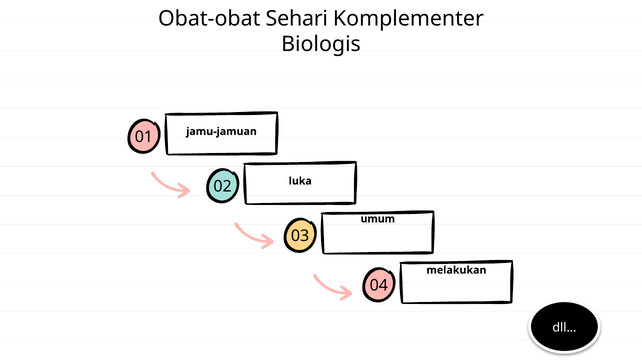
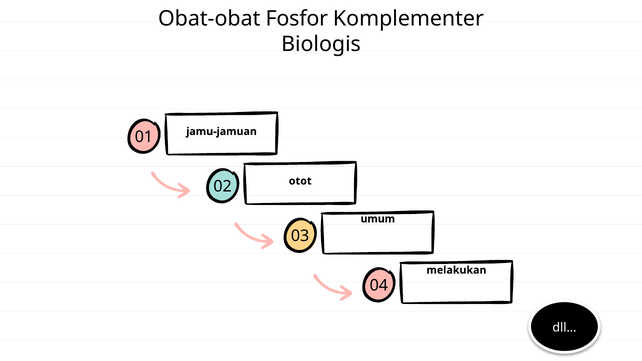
Sehari: Sehari -> Fosfor (297, 19)
luka: luka -> otot (300, 181)
